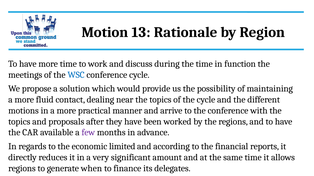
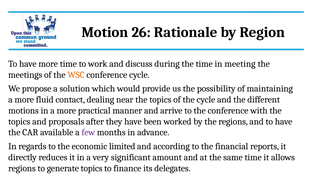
13: 13 -> 26 (141, 32)
function: function -> meeting (240, 64)
WSC colour: blue -> orange (76, 75)
generate when: when -> topics (92, 169)
